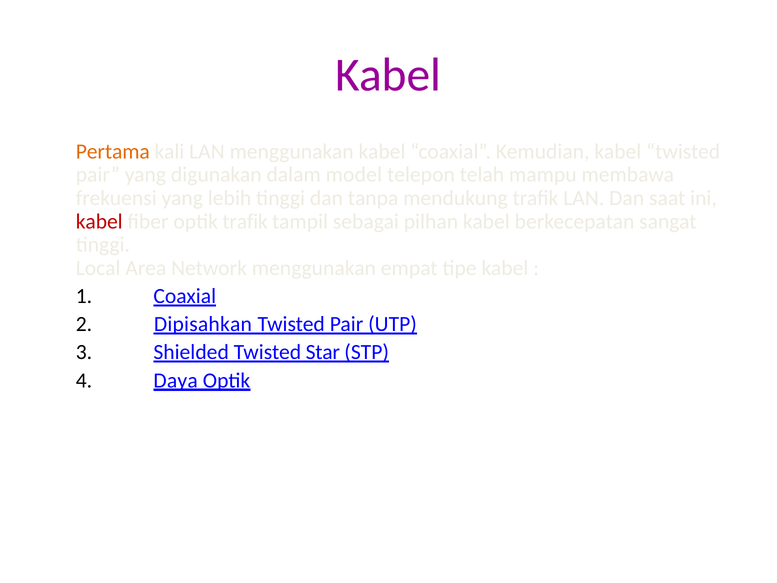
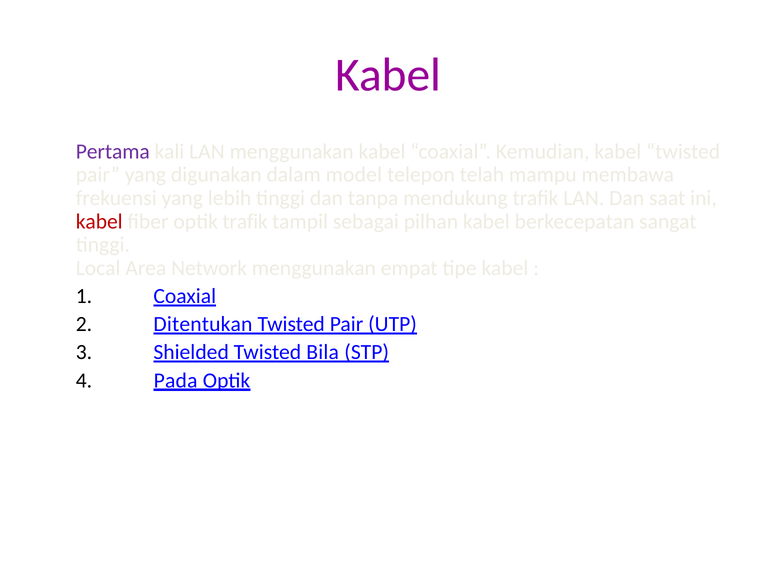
Pertama colour: orange -> purple (113, 151)
Dipisahkan: Dipisahkan -> Ditentukan (203, 324)
Star: Star -> Bila (323, 352)
Daya: Daya -> Pada (176, 380)
